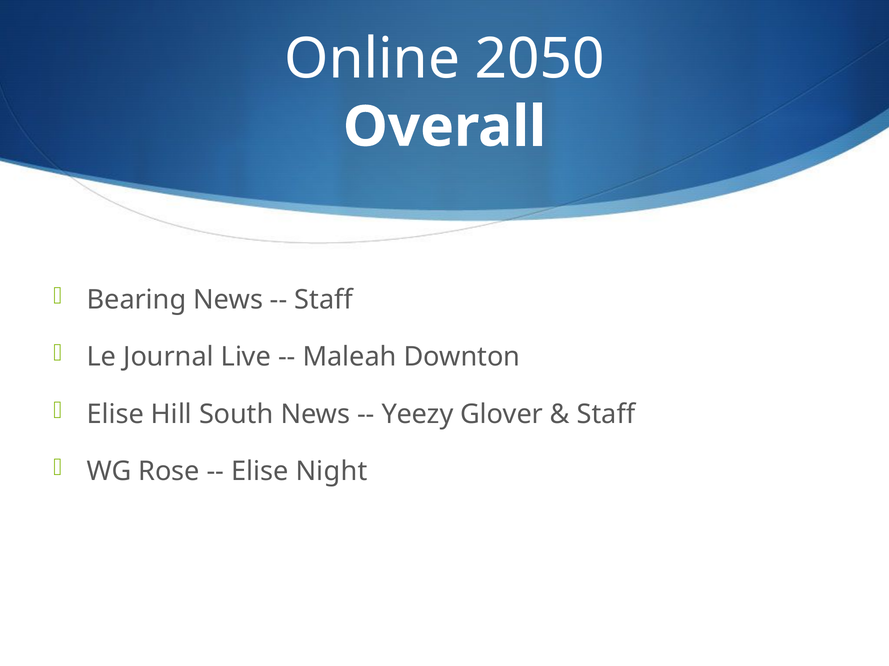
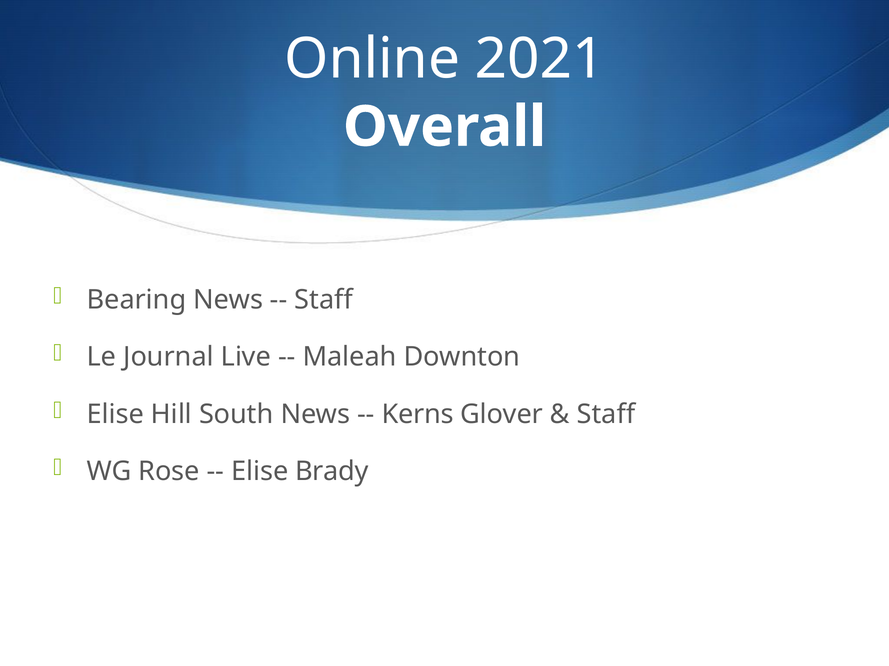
2050: 2050 -> 2021 (540, 59)
Yeezy: Yeezy -> Kerns (418, 415)
Night: Night -> Brady (332, 472)
